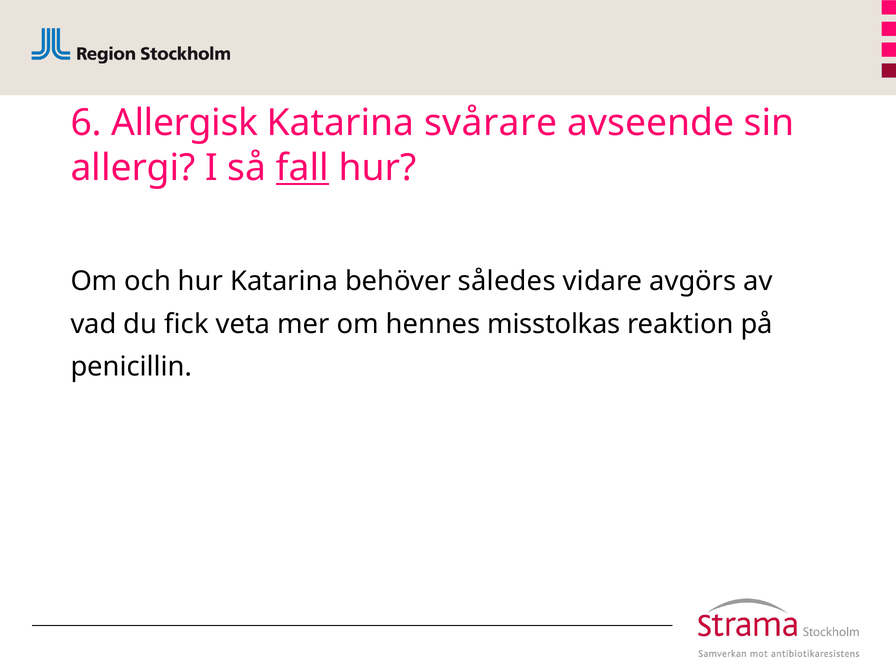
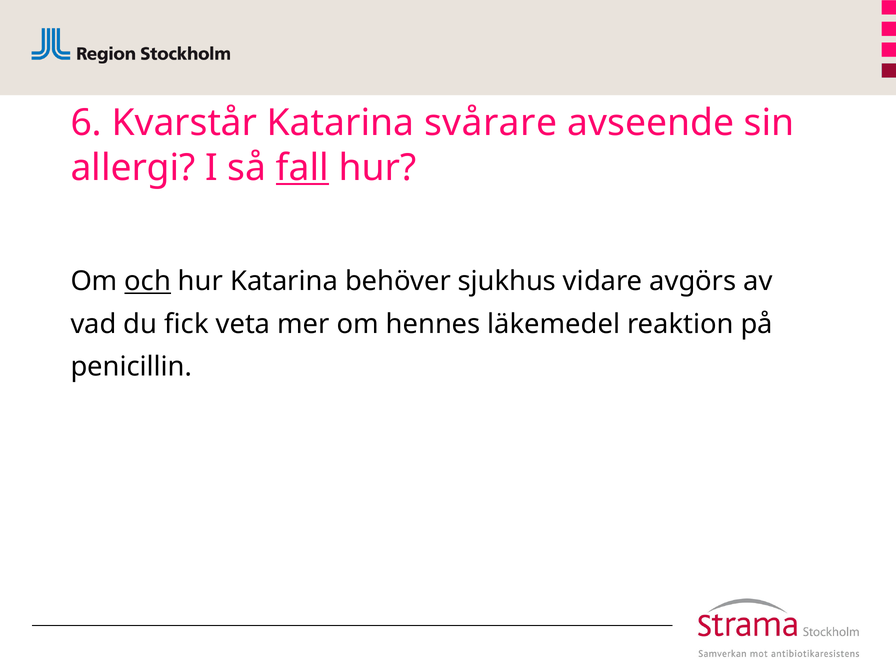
Allergisk: Allergisk -> Kvarstår (184, 123)
och underline: none -> present (148, 281)
således: således -> sjukhus (507, 281)
misstolkas: misstolkas -> läkemedel (554, 324)
